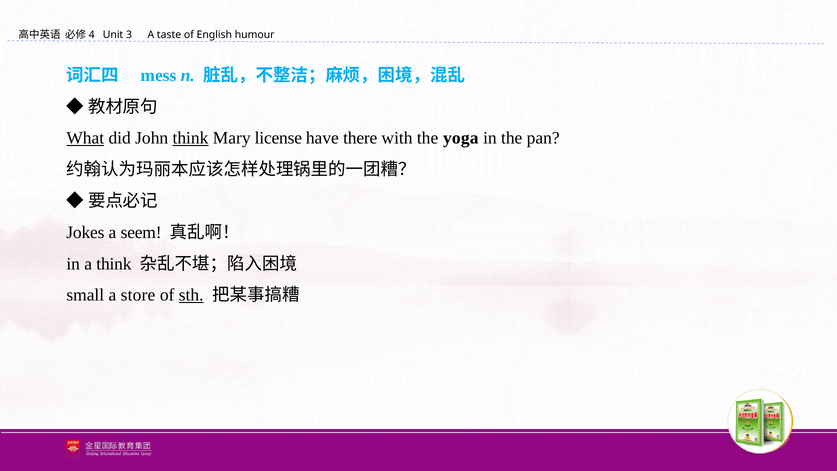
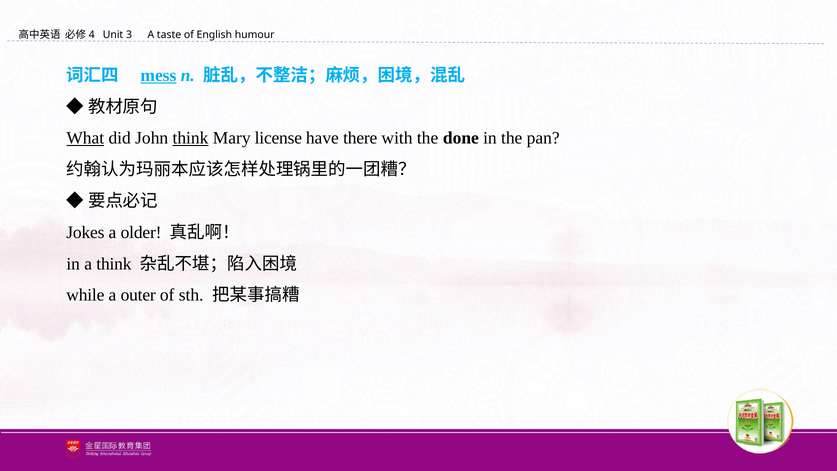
mess underline: none -> present (158, 75)
yoga: yoga -> done (461, 138)
seem: seem -> older (141, 232)
small: small -> while (85, 295)
store: store -> outer (138, 295)
sth underline: present -> none (191, 295)
